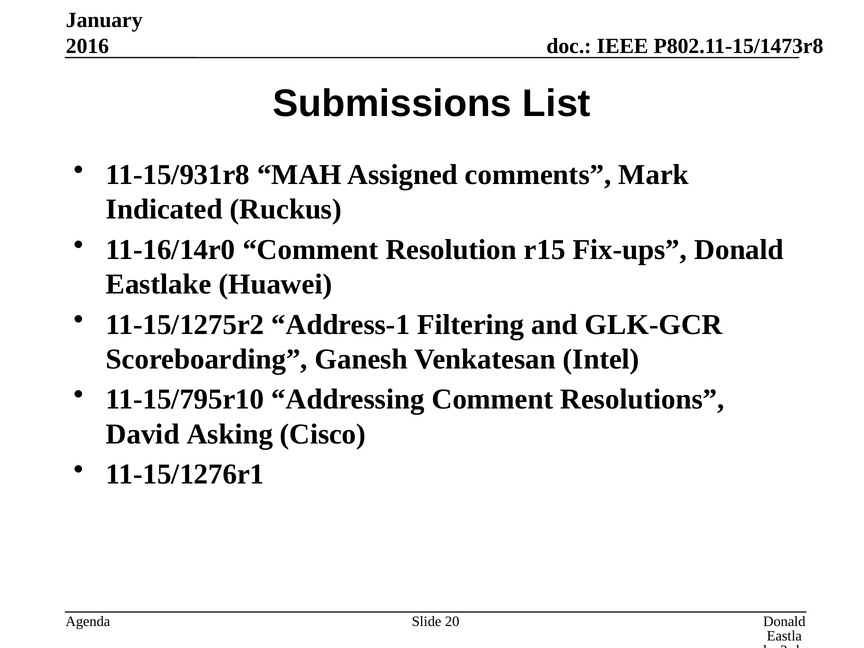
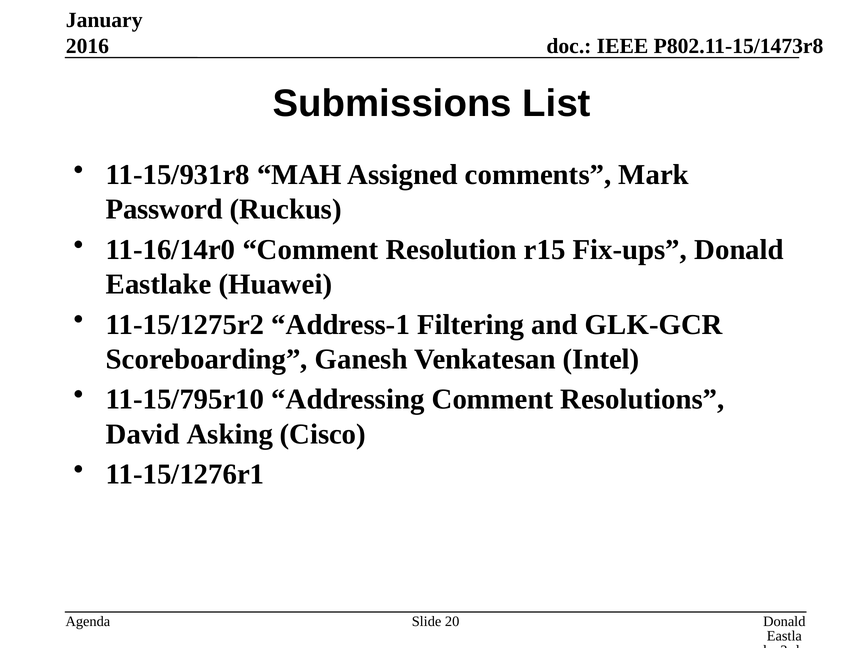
Indicated: Indicated -> Password (164, 209)
